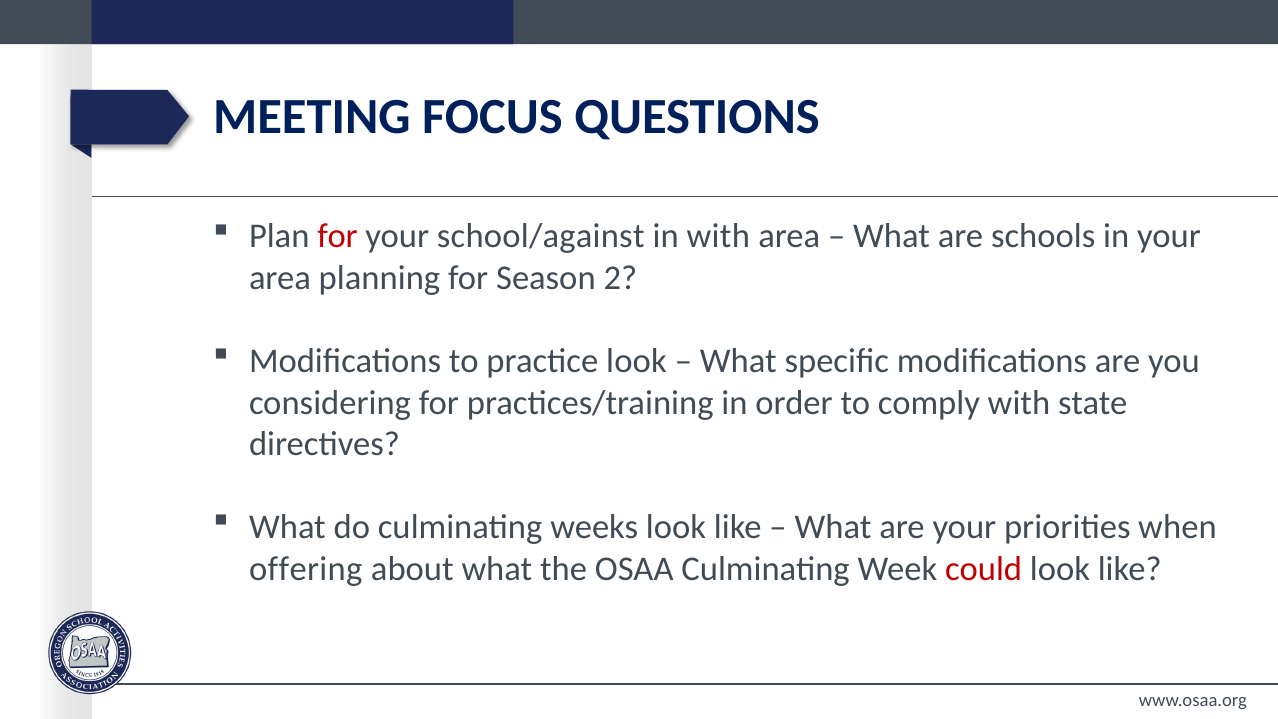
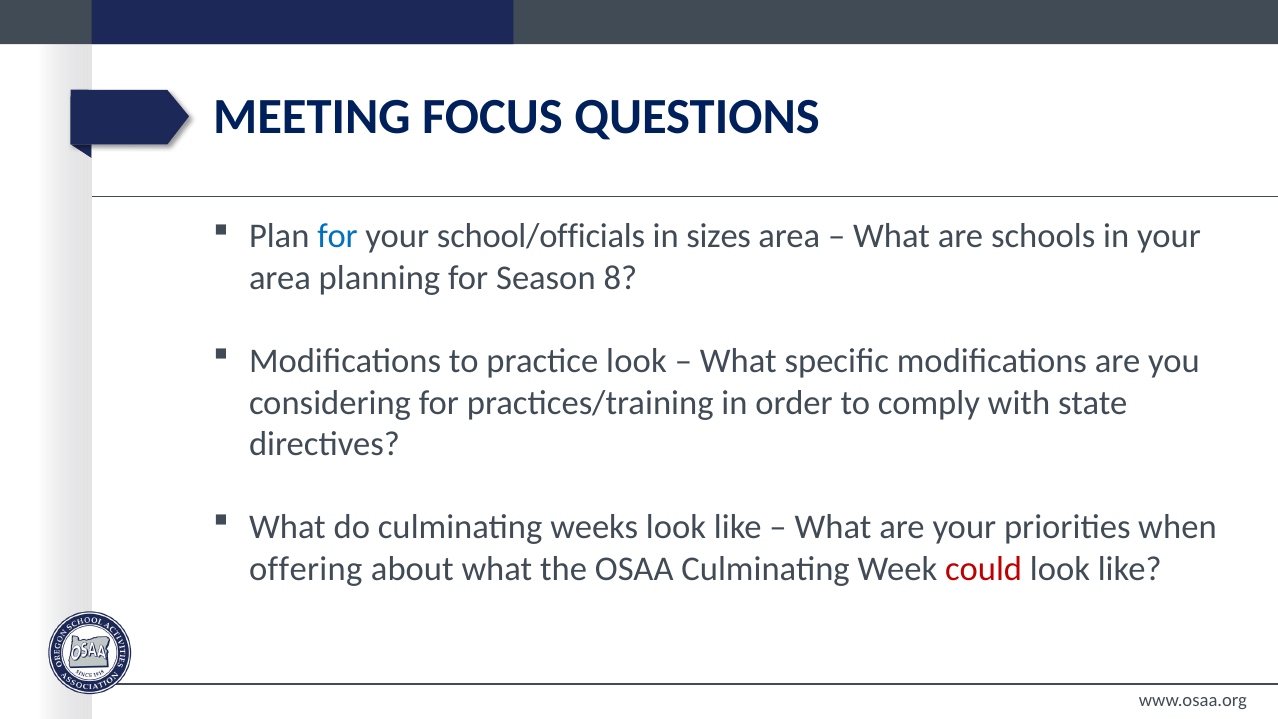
for colour: red -> blue (338, 236)
school/against: school/against -> school/officials (541, 236)
in with: with -> sizes (719, 236)
2: 2 -> 8 (620, 278)
